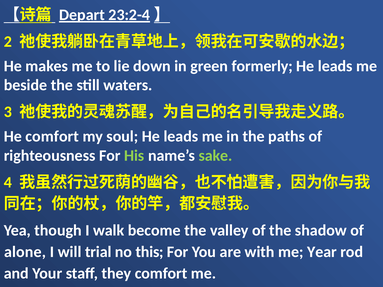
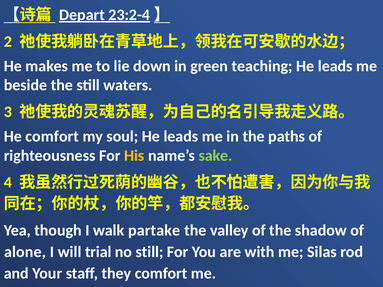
formerly: formerly -> teaching (262, 66)
His colour: light green -> yellow (134, 156)
become: become -> partake (154, 231)
no this: this -> still (150, 252)
Year: Year -> Silas (322, 252)
